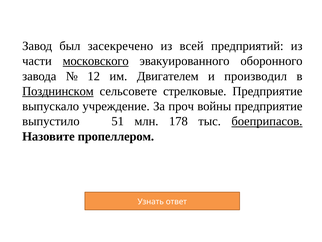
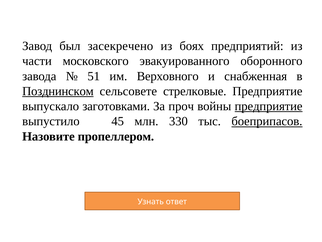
всей: всей -> боях (192, 46)
московского underline: present -> none (96, 61)
12: 12 -> 51 (94, 76)
Двигателем: Двигателем -> Верховного (168, 76)
производил: производил -> снабженная (256, 76)
учреждение: учреждение -> заготовками (116, 106)
предприятие underline: none -> present (269, 106)
51: 51 -> 45 (118, 121)
178: 178 -> 330 (178, 121)
